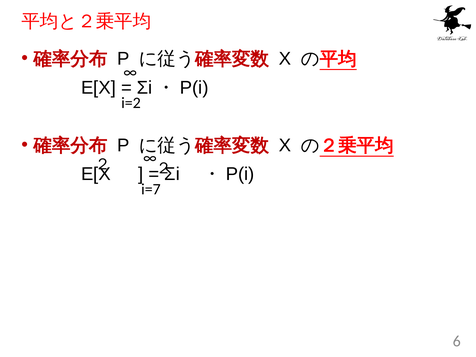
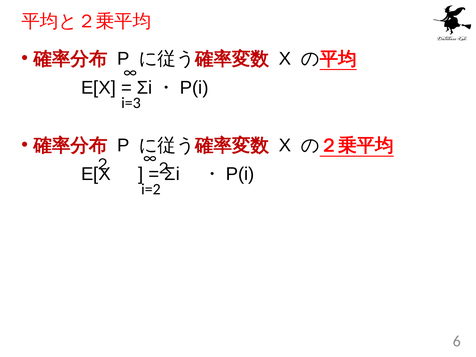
i=2: i=2 -> i=3 (131, 103)
i=7: i=7 -> i=2 (151, 189)
